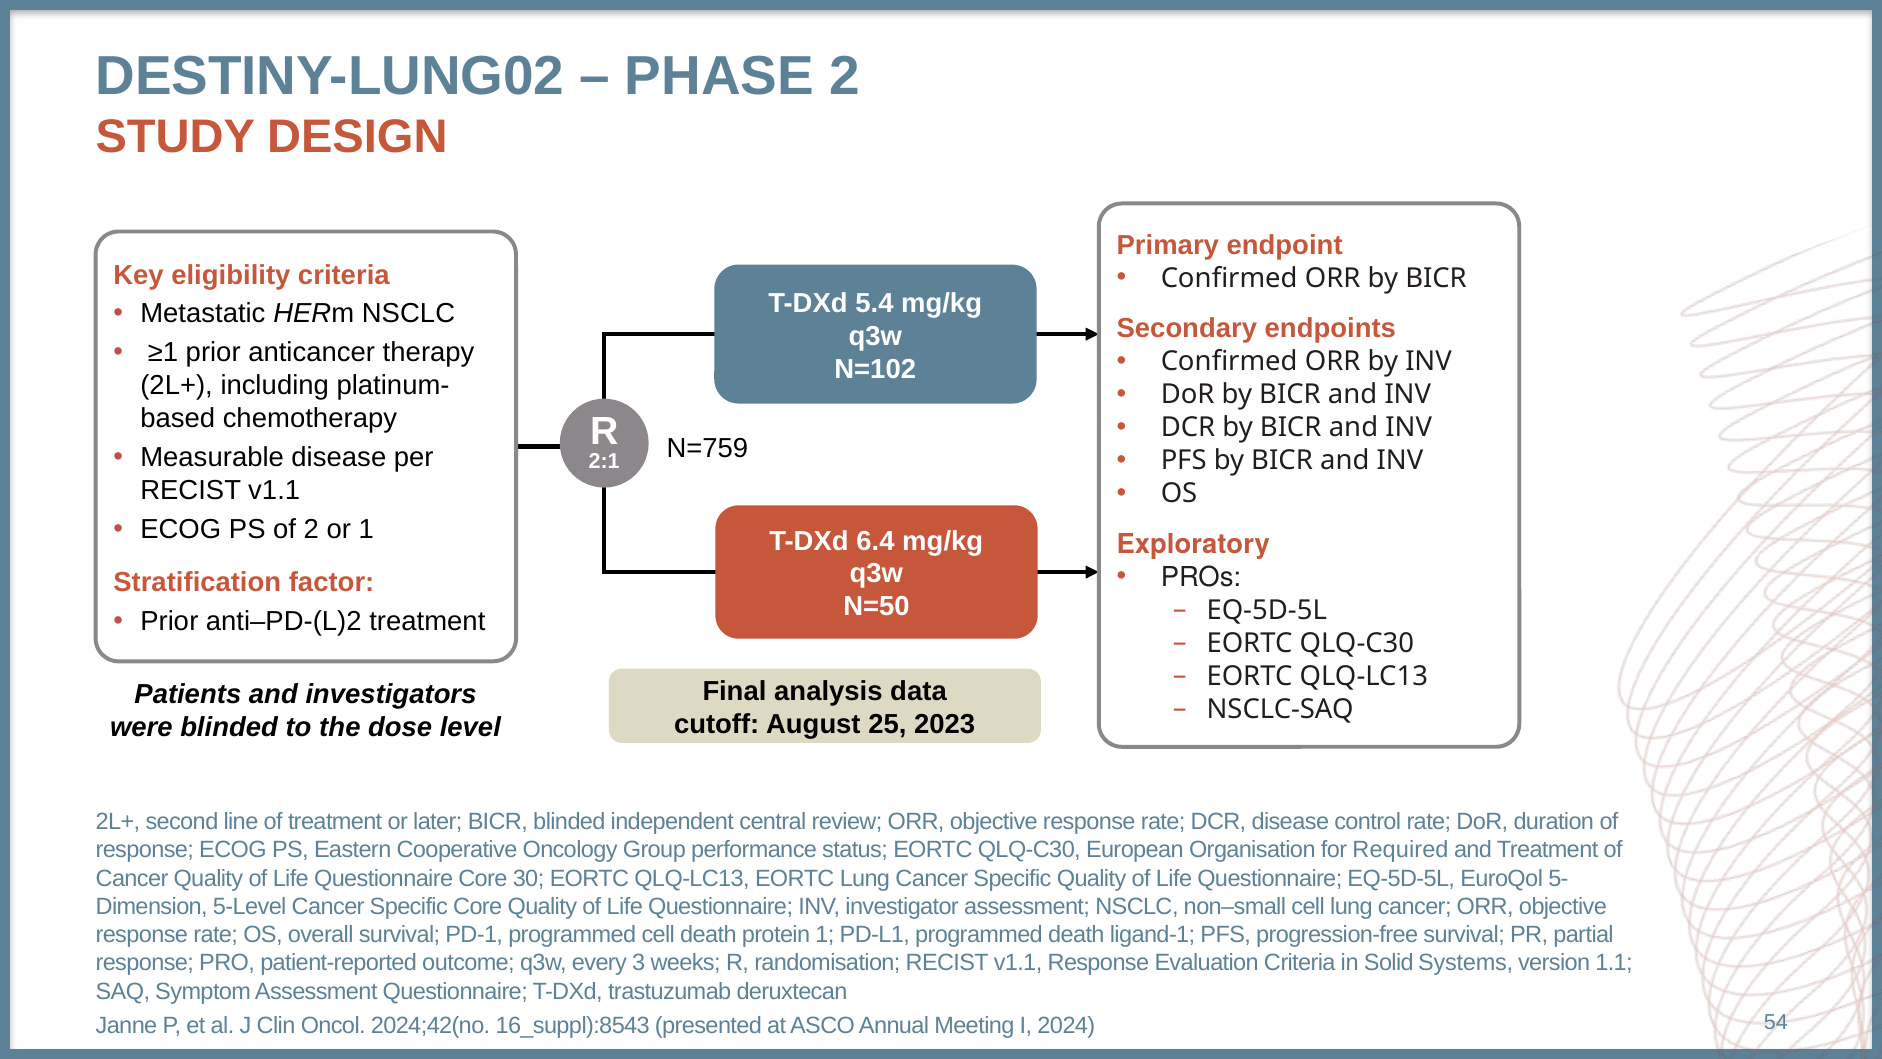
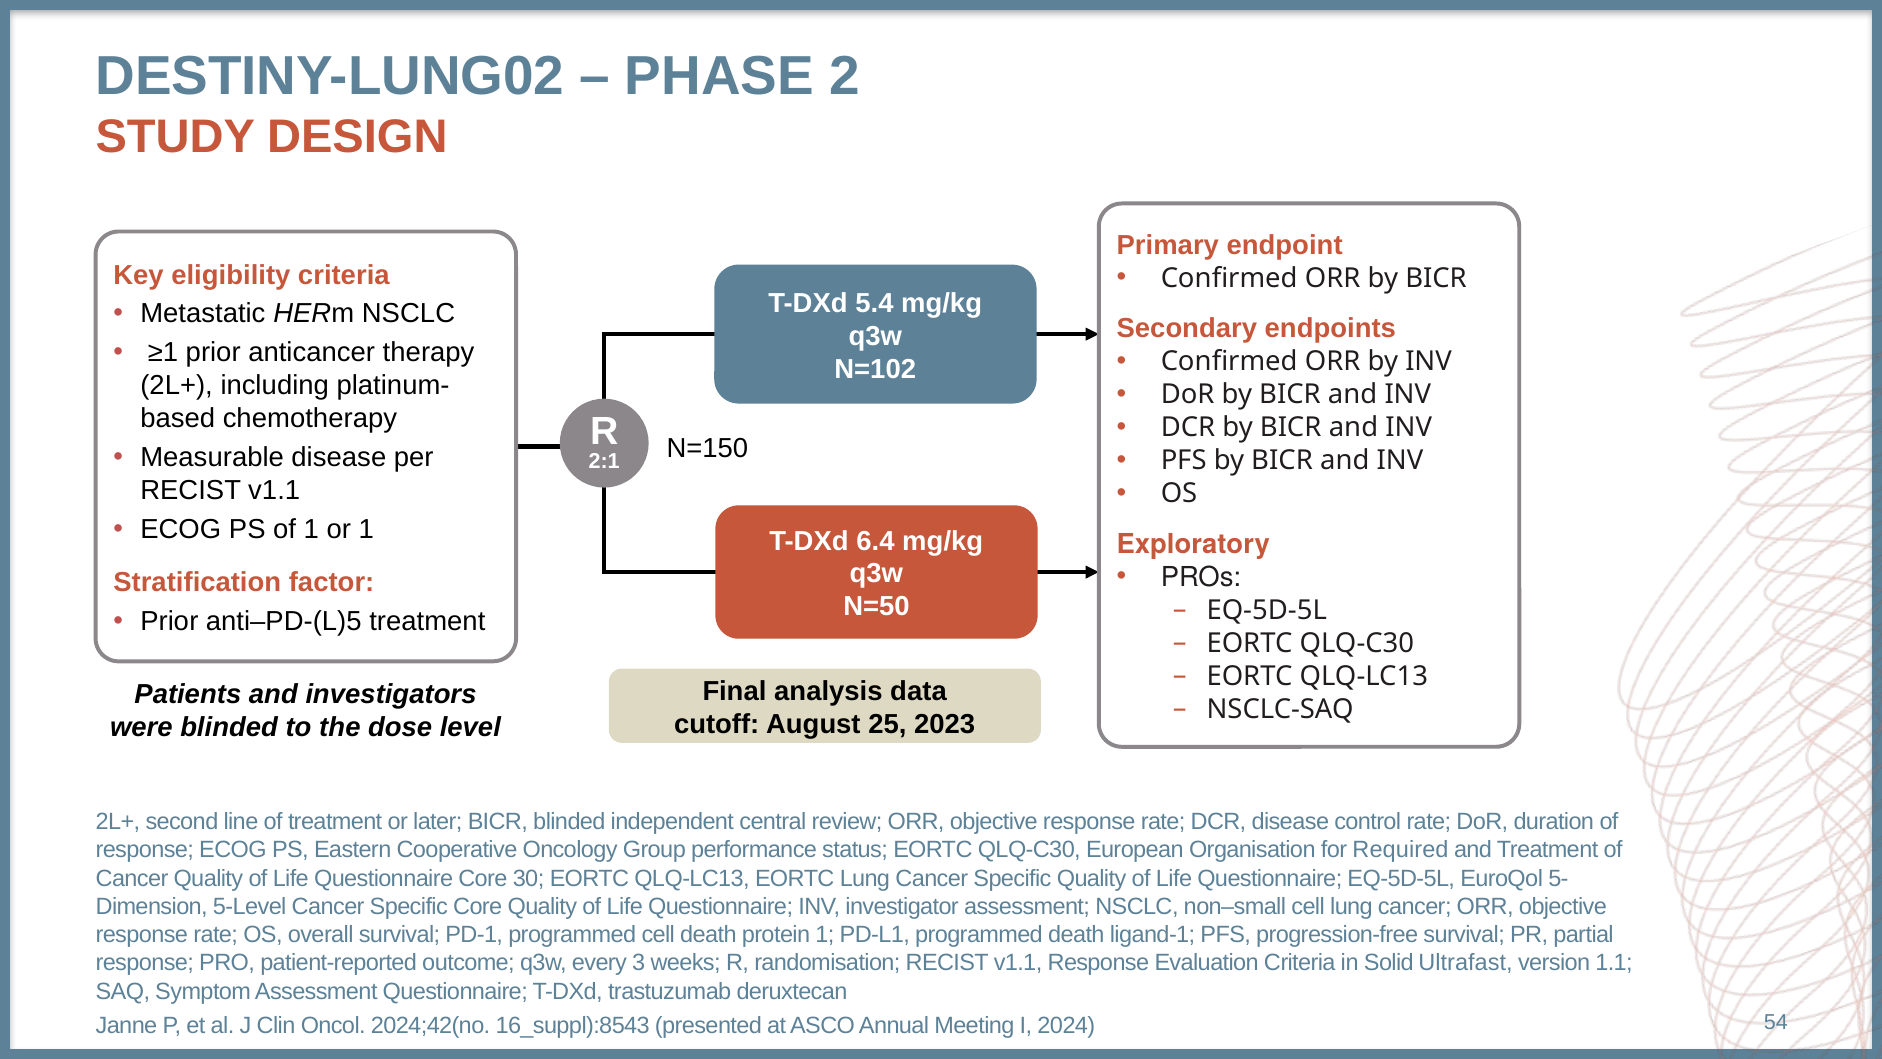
N=759: N=759 -> N=150 (707, 448)
of 2: 2 -> 1 (311, 529)
anti–PD-(L)2: anti–PD-(L)2 -> anti–PD-(L)5 (284, 621)
Systems: Systems -> Ultrafast (1466, 963)
